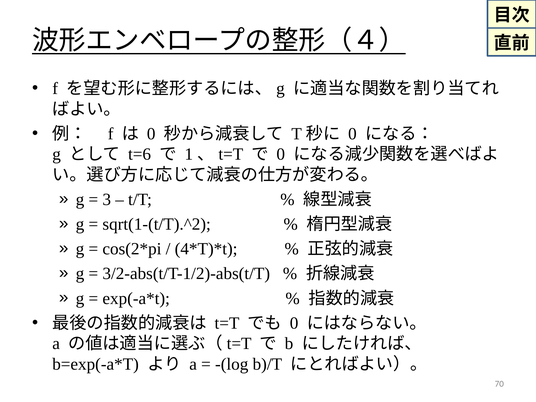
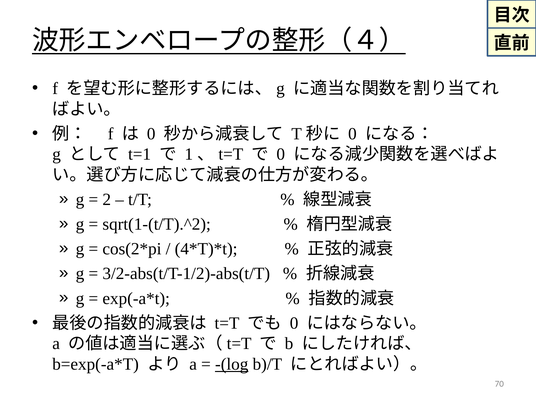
t=6: t=6 -> t=1 (140, 154)
3: 3 -> 2 (107, 200)
-(log underline: none -> present (232, 364)
